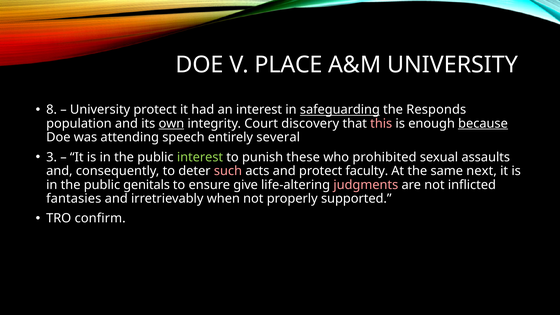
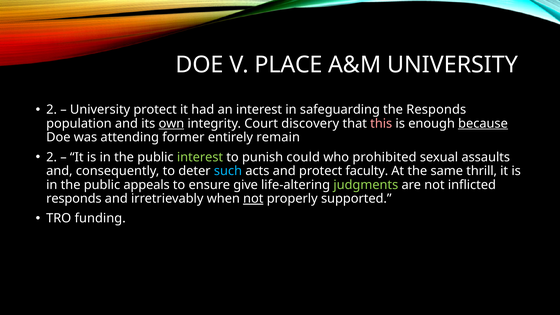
8: 8 -> 2 (52, 110)
safeguarding underline: present -> none (340, 110)
speech: speech -> former (183, 137)
several: several -> remain (278, 137)
3: 3 -> 2 (52, 157)
these: these -> could (303, 157)
such colour: pink -> light blue (228, 171)
next: next -> thrill (482, 171)
genitals: genitals -> appeals (147, 185)
judgments colour: pink -> light green (366, 185)
fantasies: fantasies -> responds (74, 199)
not underline: none -> present (253, 199)
confirm: confirm -> funding (100, 218)
